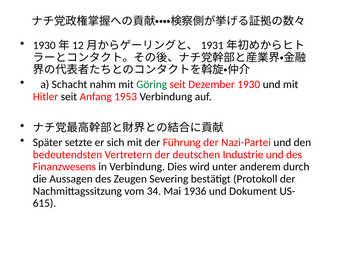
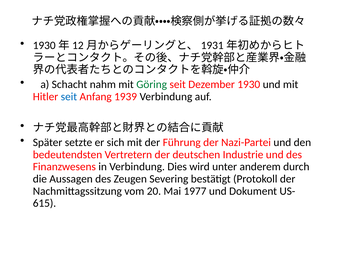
seit colour: black -> blue (69, 97)
1953: 1953 -> 1939 (126, 97)
34: 34 -> 20 (154, 191)
1936: 1936 -> 1977 (195, 191)
